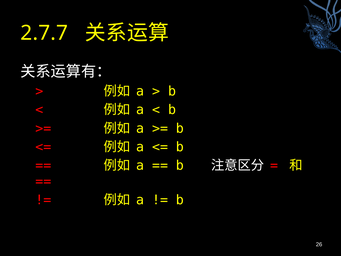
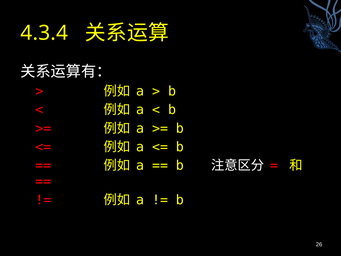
2.7.7: 2.7.7 -> 4.3.4 (44, 33)
